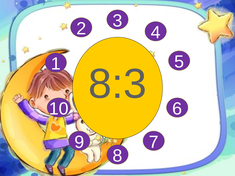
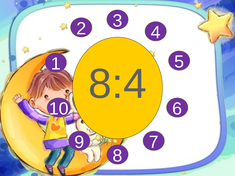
8:3: 8:3 -> 8:4 (117, 84)
